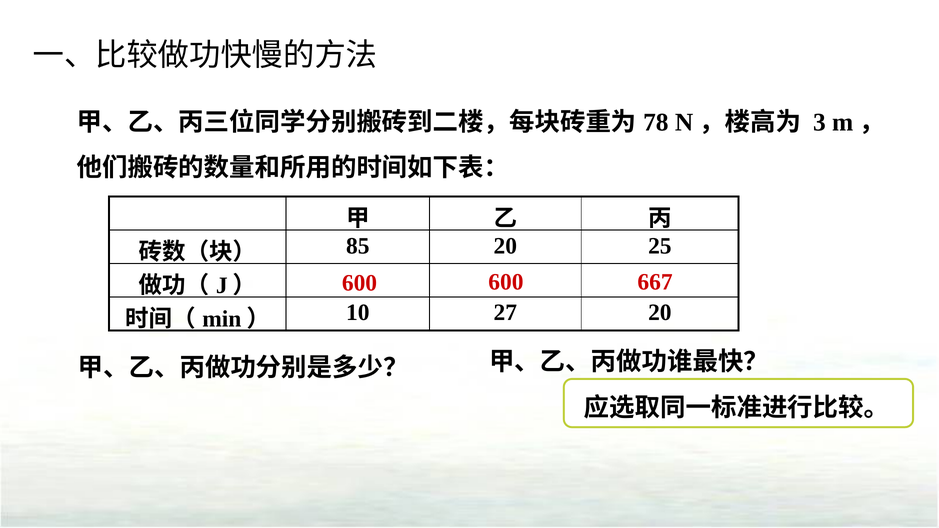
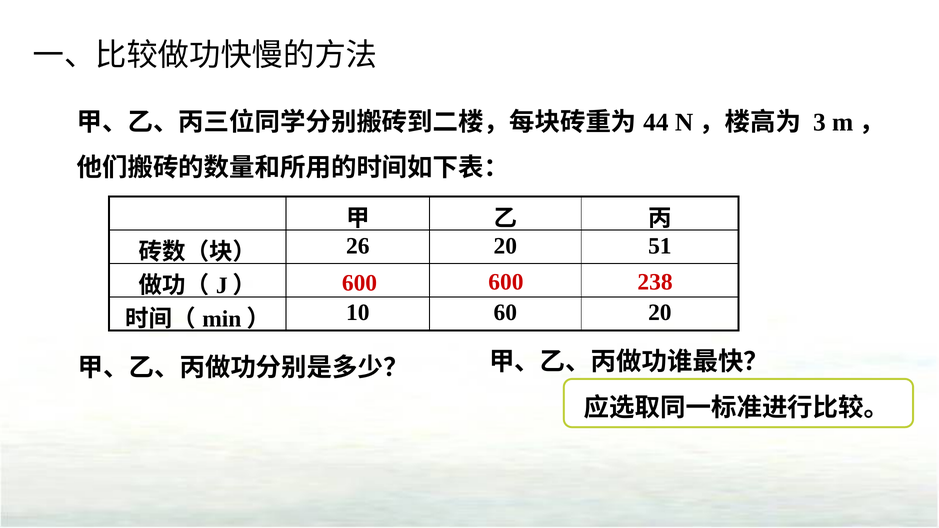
78: 78 -> 44 (656, 122)
85: 85 -> 26 (358, 246)
25: 25 -> 51 (660, 246)
667: 667 -> 238 (655, 282)
27: 27 -> 60 (505, 313)
